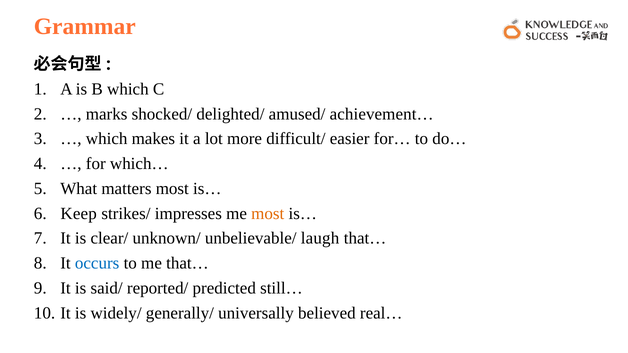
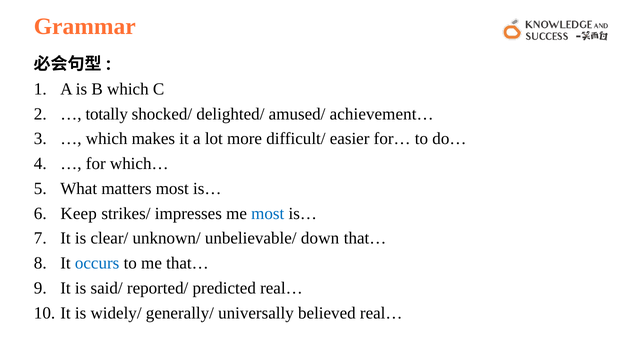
marks: marks -> totally (107, 114)
most colour: orange -> blue (268, 214)
laugh: laugh -> down (320, 238)
predicted still…: still… -> real… (281, 288)
